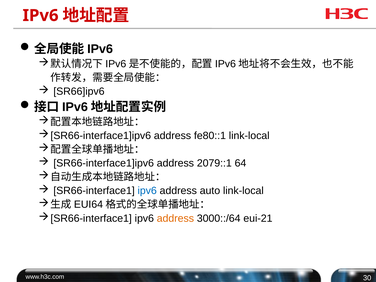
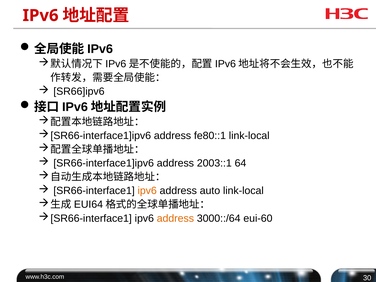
2079::1: 2079::1 -> 2003::1 (214, 163)
ipv6 colour: blue -> orange (147, 191)
eui-21: eui-21 -> eui-60 (258, 218)
